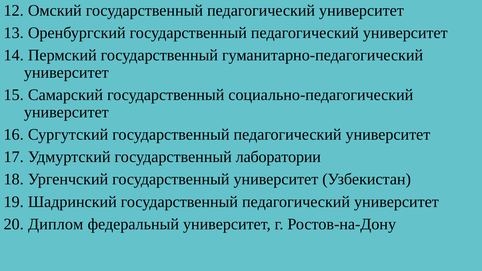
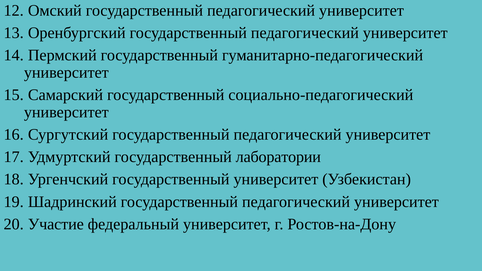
Диплом: Диплом -> Участие (56, 224)
